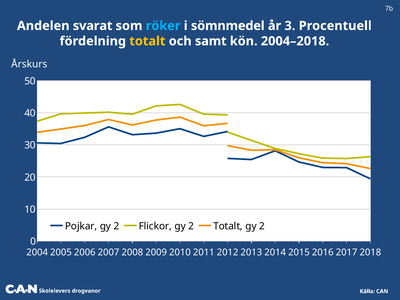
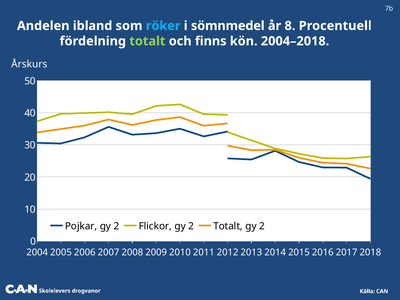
svarat: svarat -> ibland (93, 26)
3: 3 -> 8 (290, 26)
totalt colour: yellow -> light green (147, 41)
samt: samt -> finns (211, 41)
